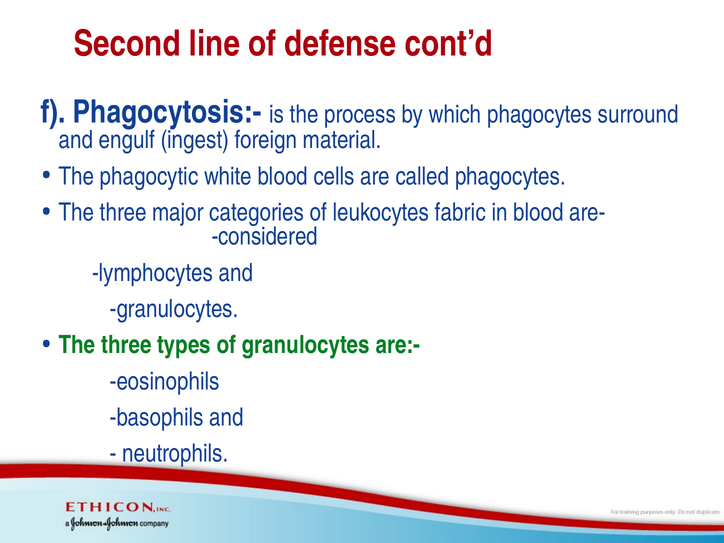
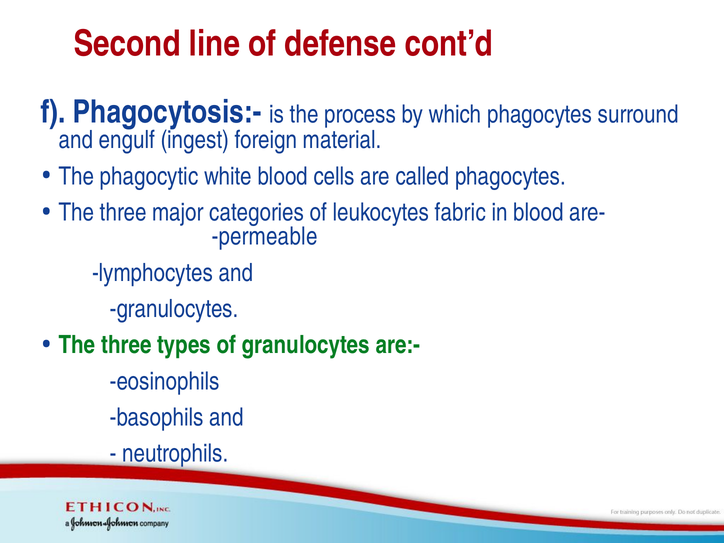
considered: considered -> permeable (265, 237)
